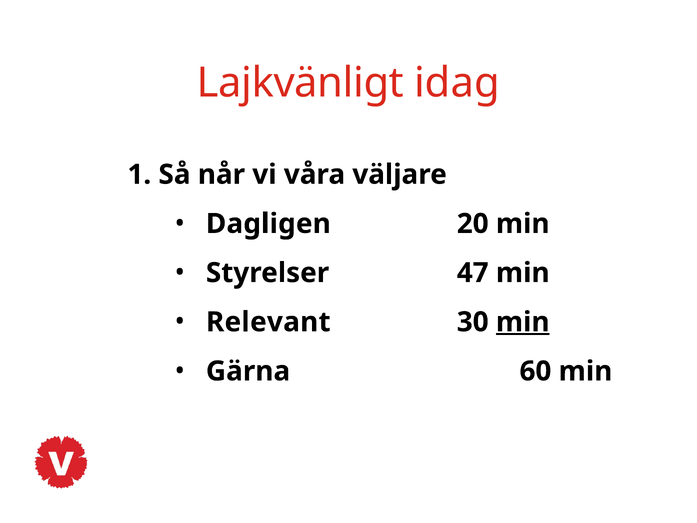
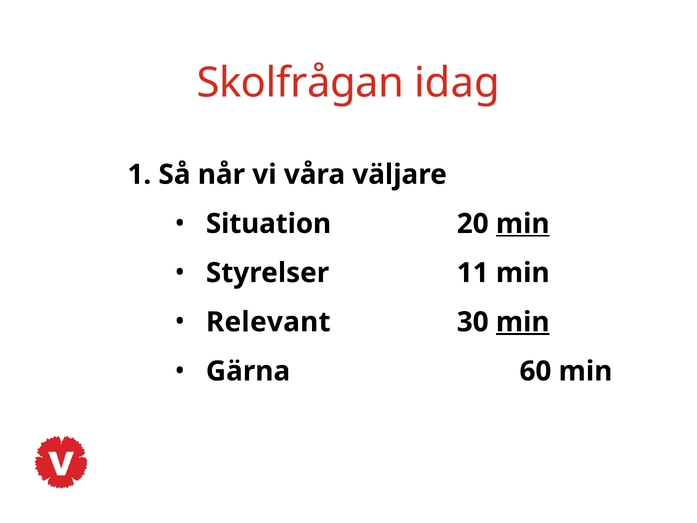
Lajkvänligt: Lajkvänligt -> Skolfrågan (300, 83)
Dagligen: Dagligen -> Situation (269, 224)
min underline: none -> present (523, 224)
47: 47 -> 11 (473, 273)
